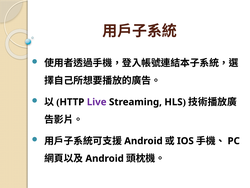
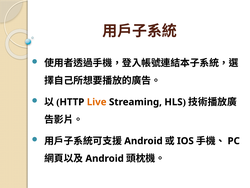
Live colour: purple -> orange (97, 102)
